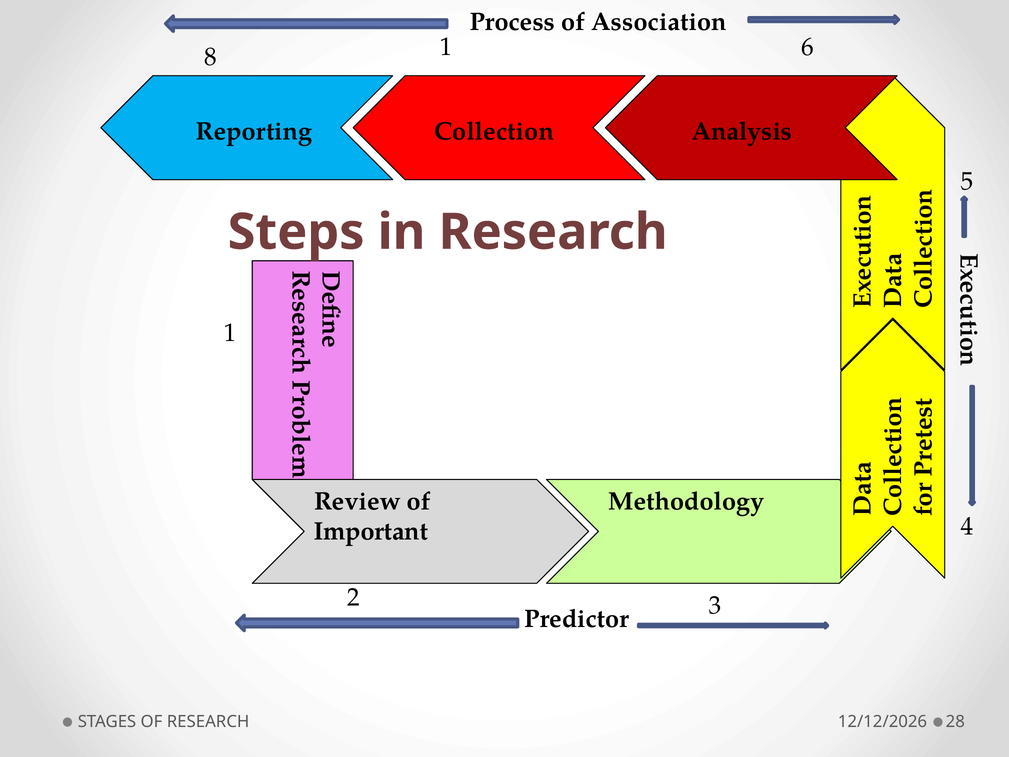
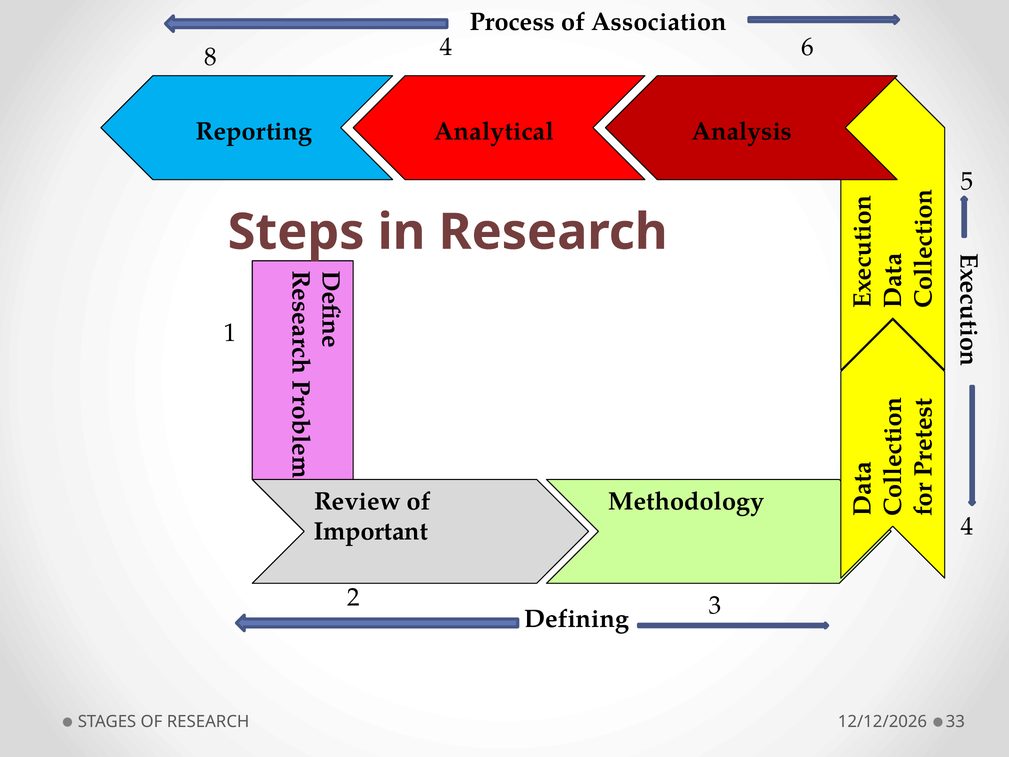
8 1: 1 -> 4 (446, 47)
Collection: Collection -> Analytical (494, 131)
Predictor: Predictor -> Defining (577, 619)
28: 28 -> 33 (955, 721)
